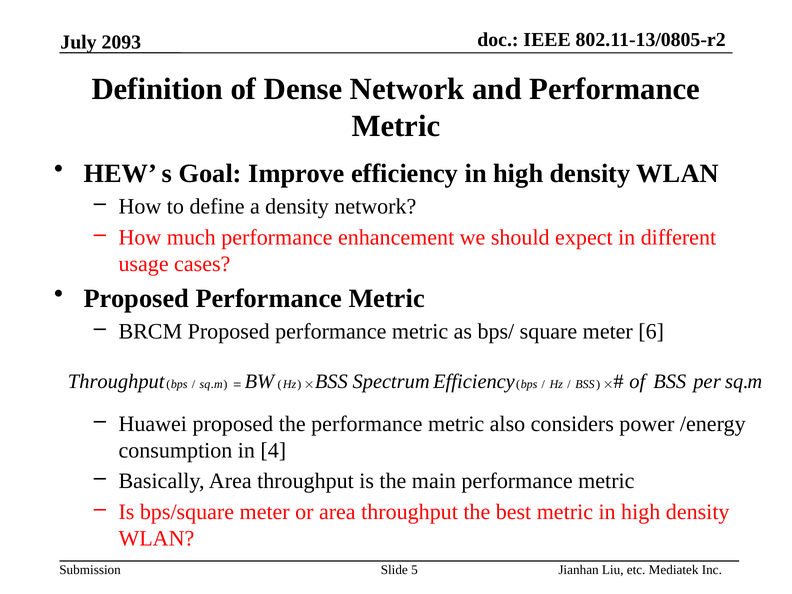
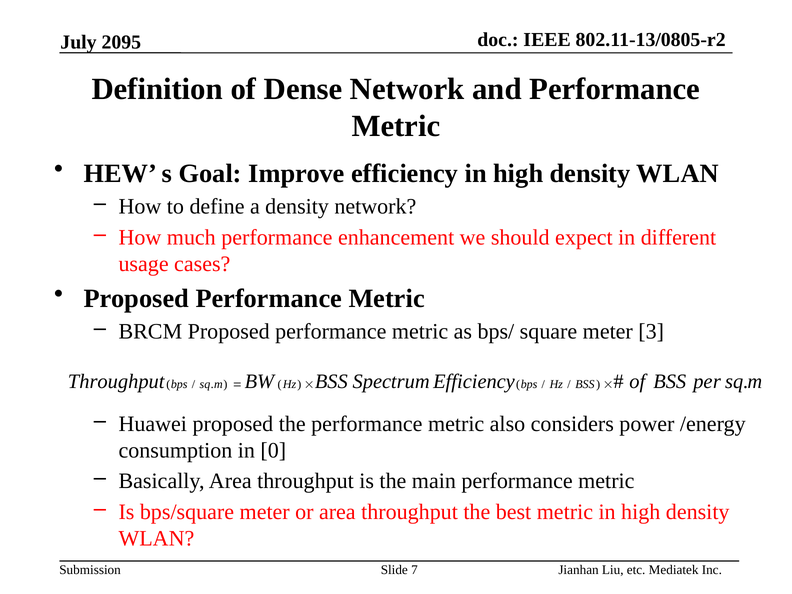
2093: 2093 -> 2095 (121, 42)
6: 6 -> 3 (651, 332)
4: 4 -> 0 (273, 450)
5: 5 -> 7 (414, 570)
